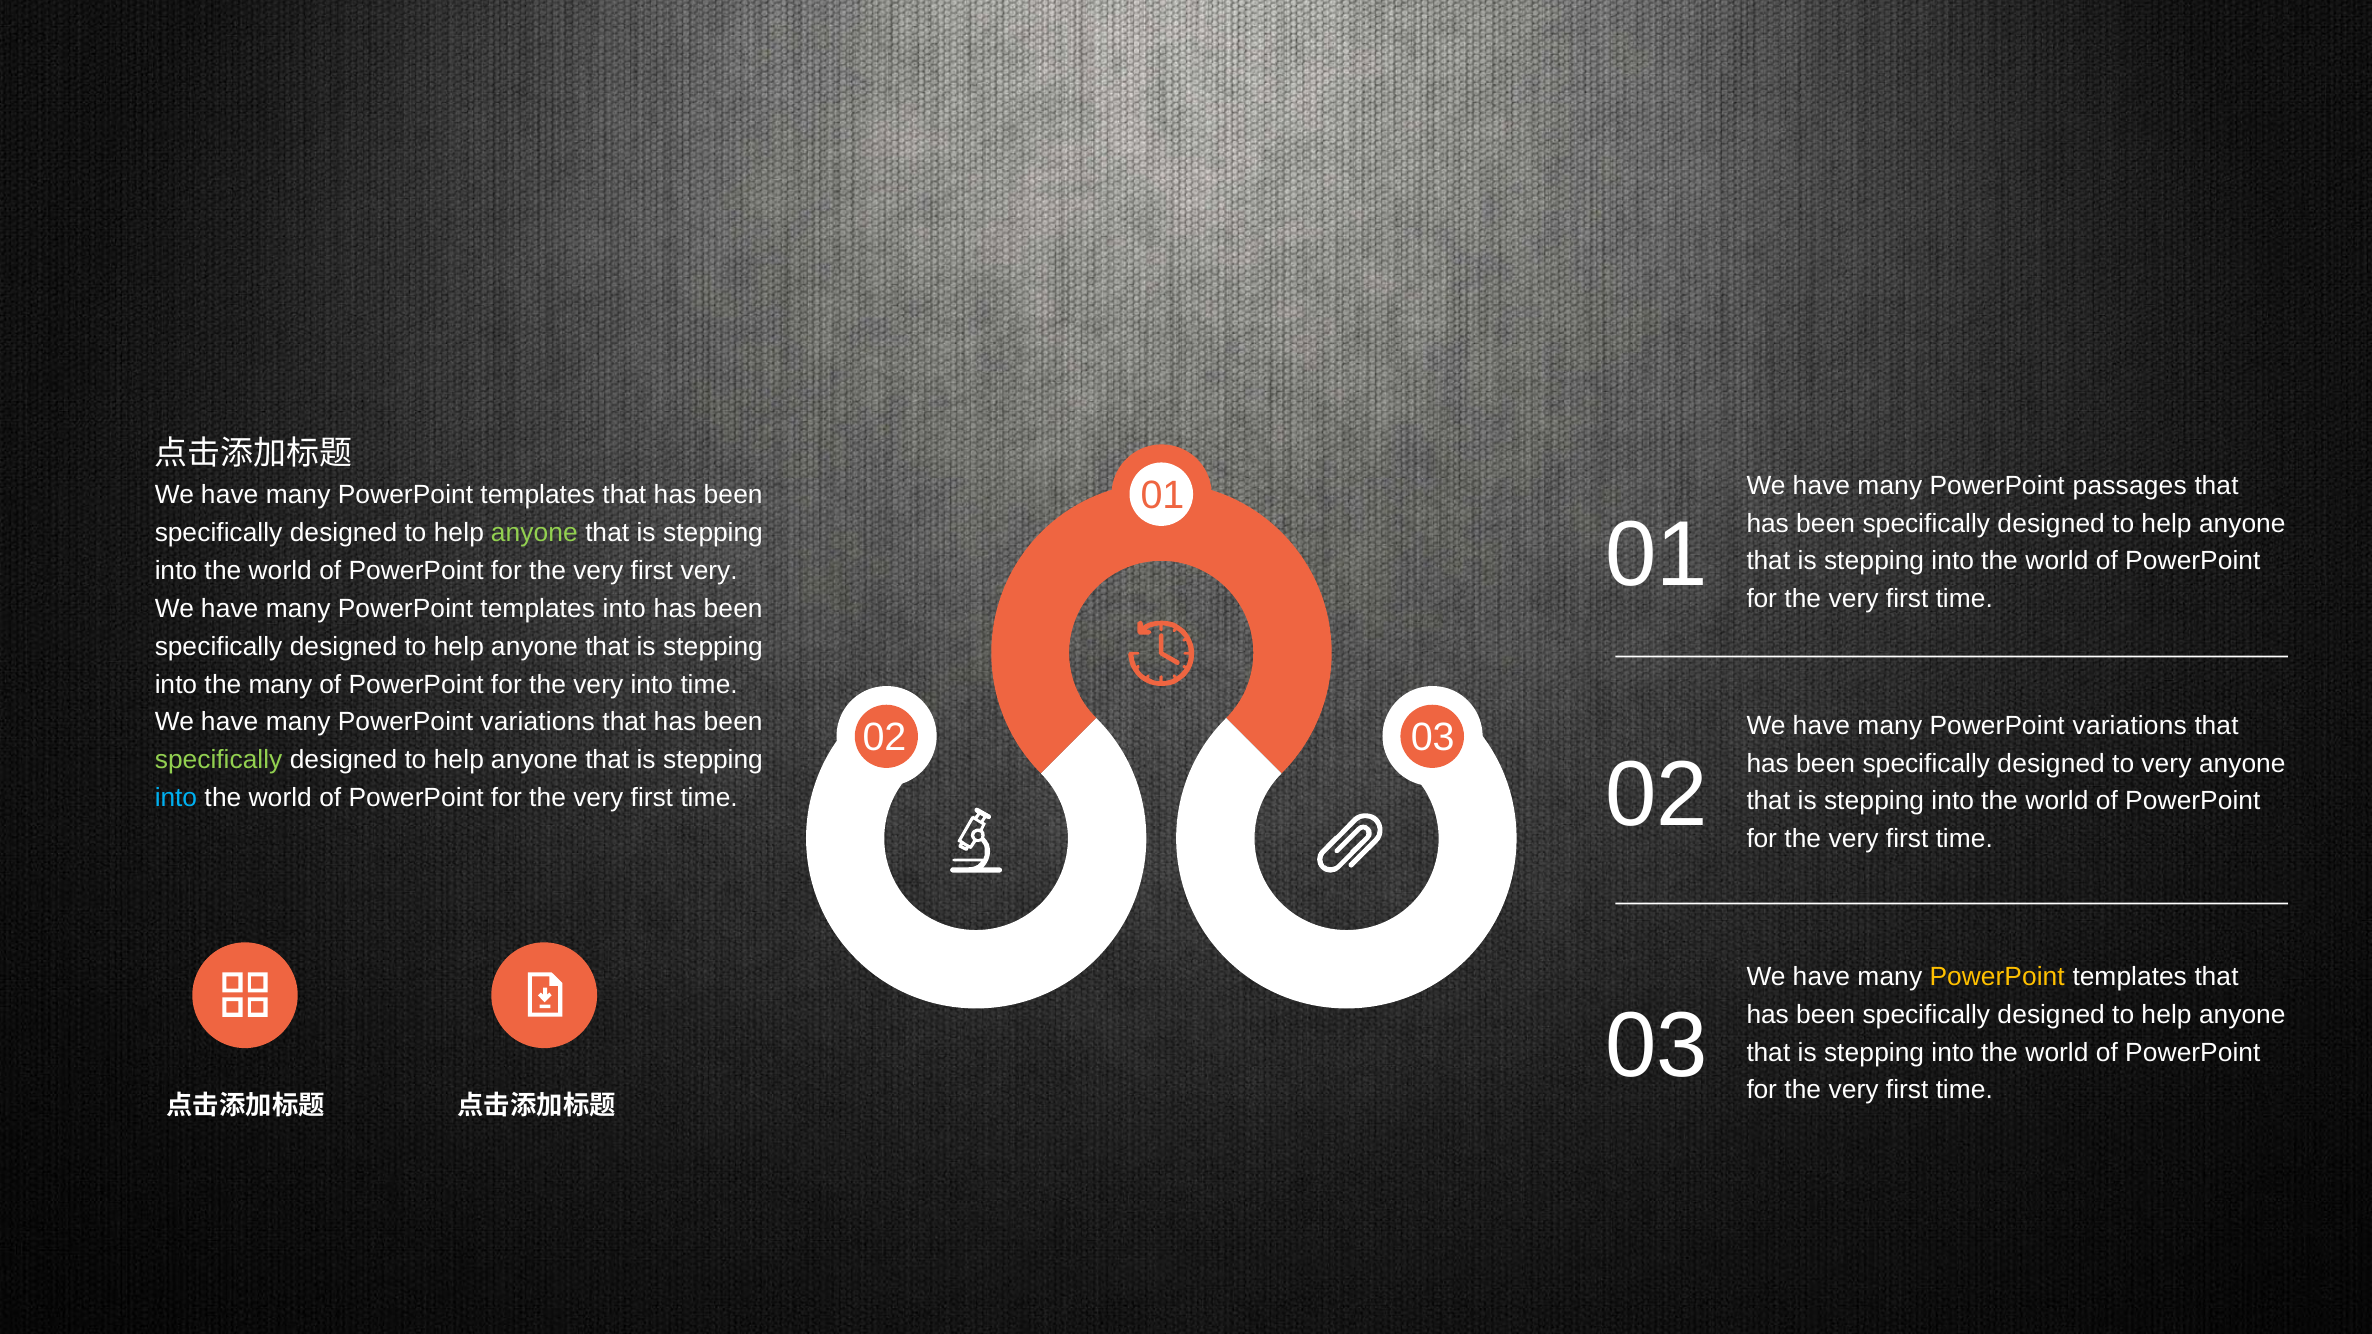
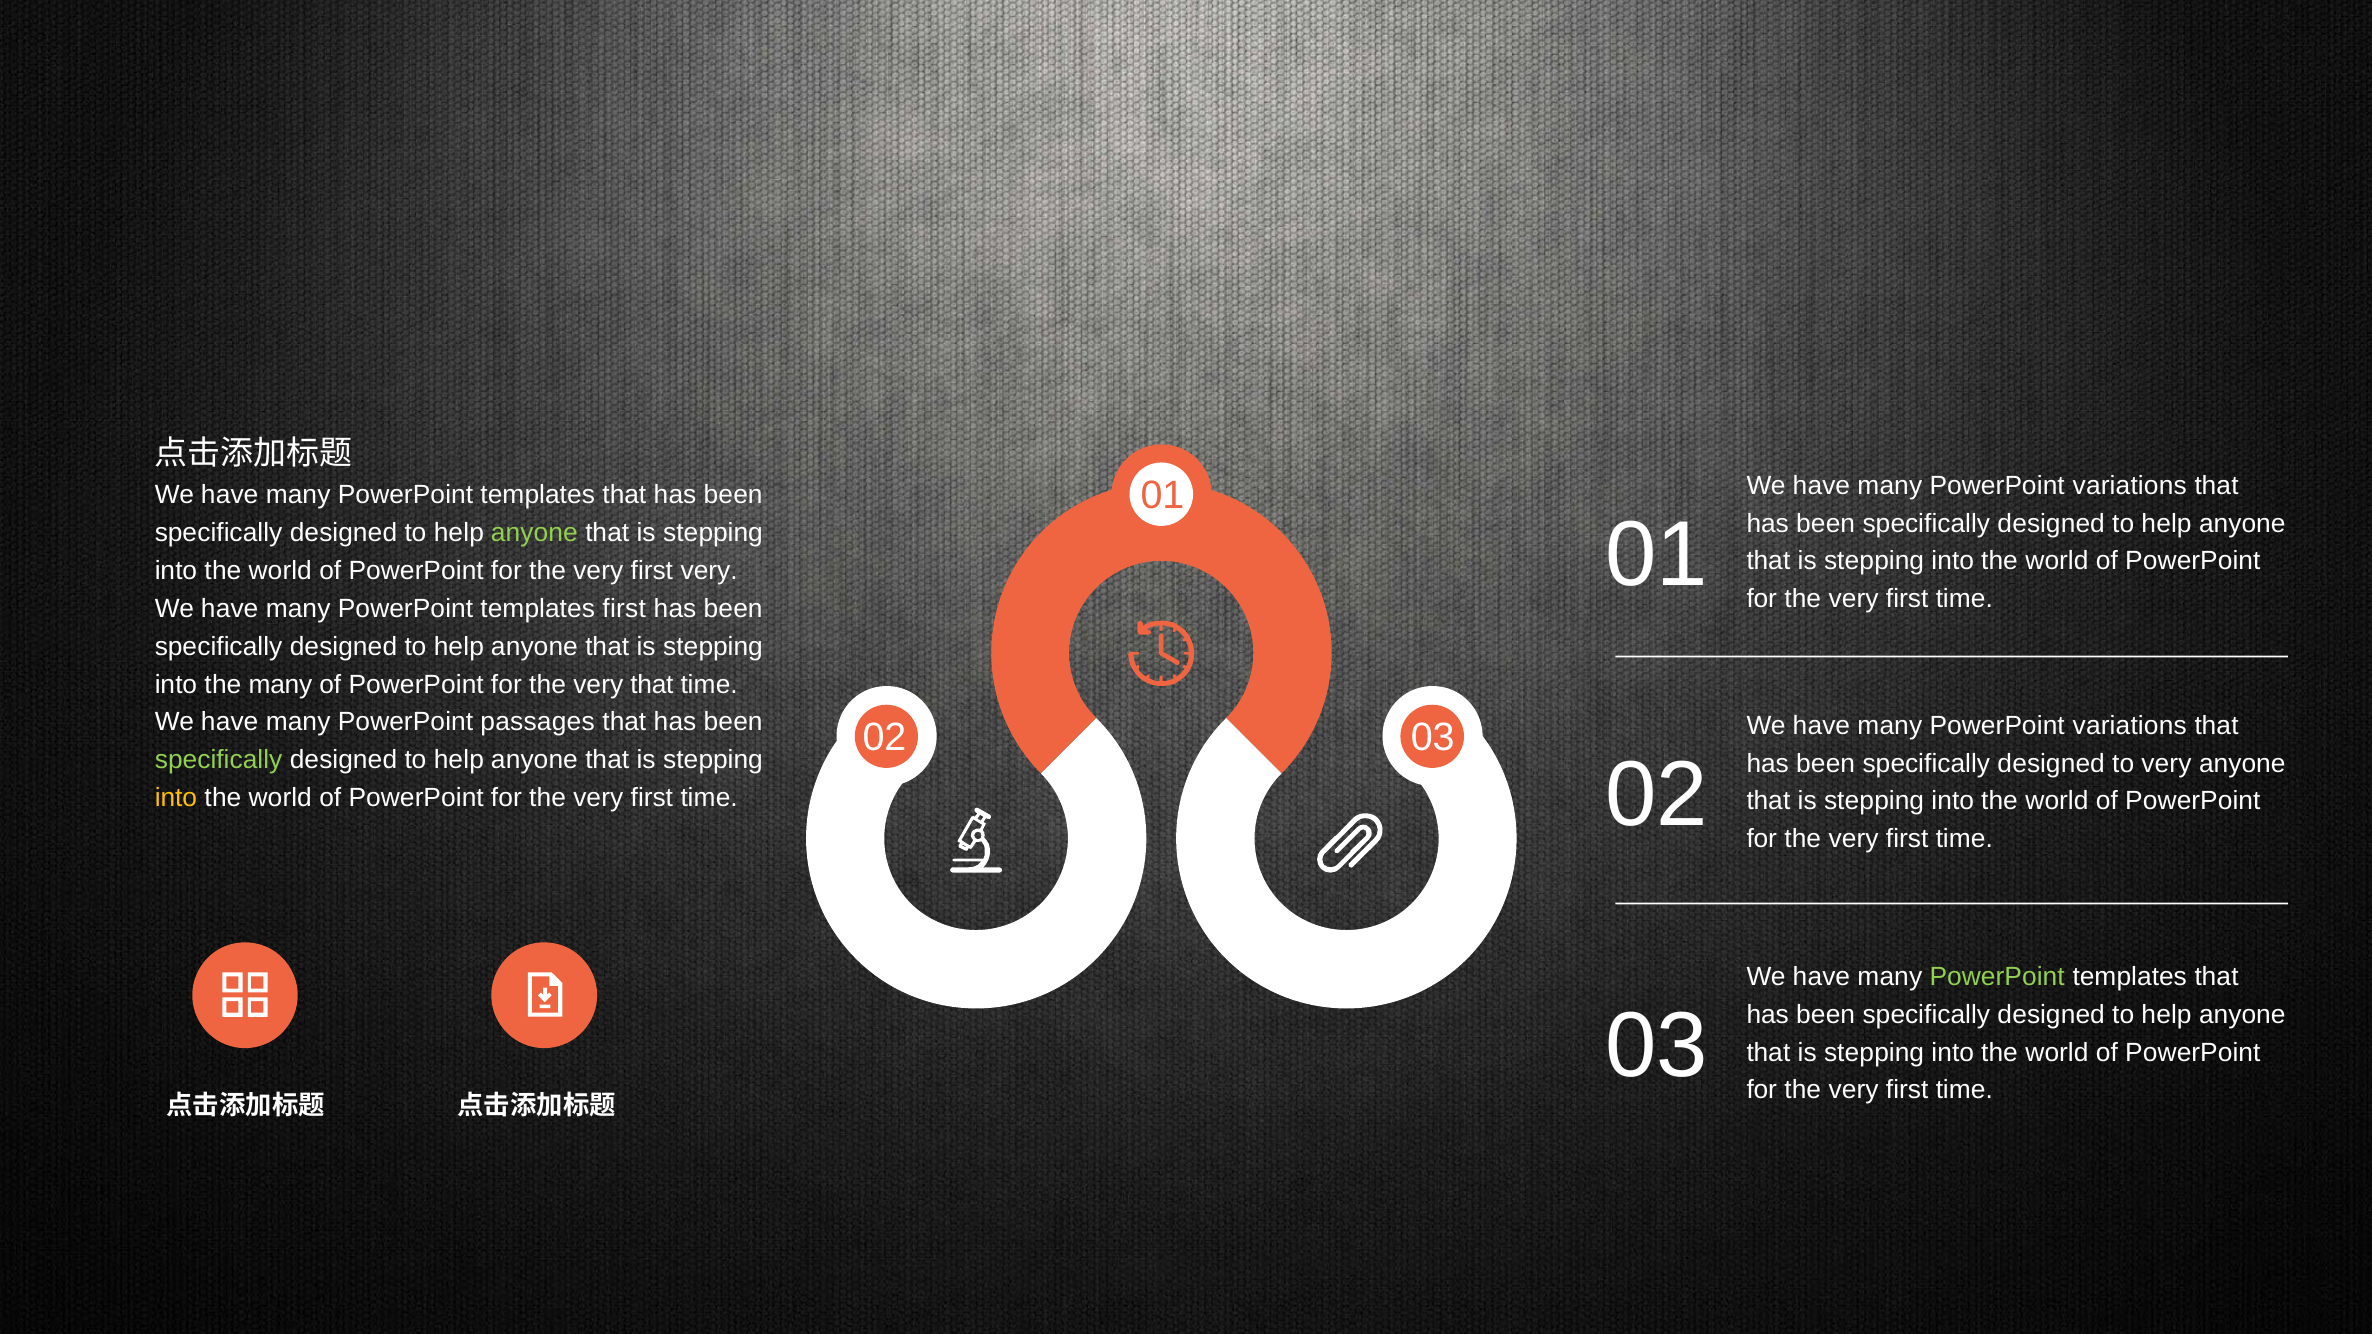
passages: passages -> variations (2130, 486)
templates into: into -> first (624, 609)
very into: into -> that (652, 685)
variations: variations -> passages (538, 722)
into colour: light blue -> yellow (176, 798)
PowerPoint colour: yellow -> light green (1997, 977)
